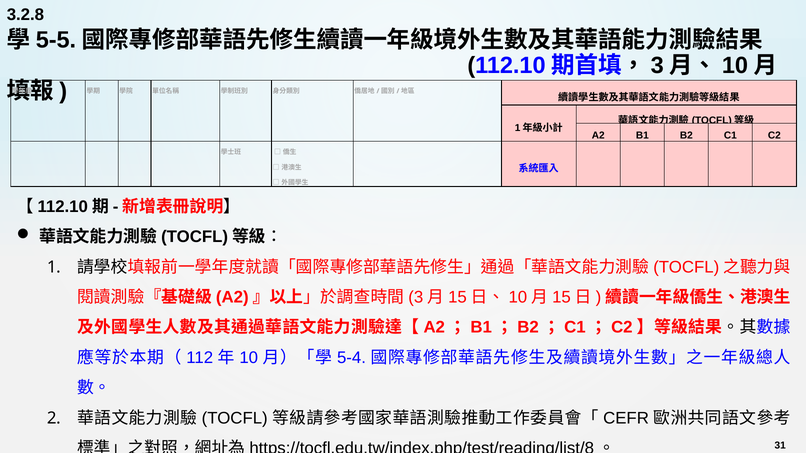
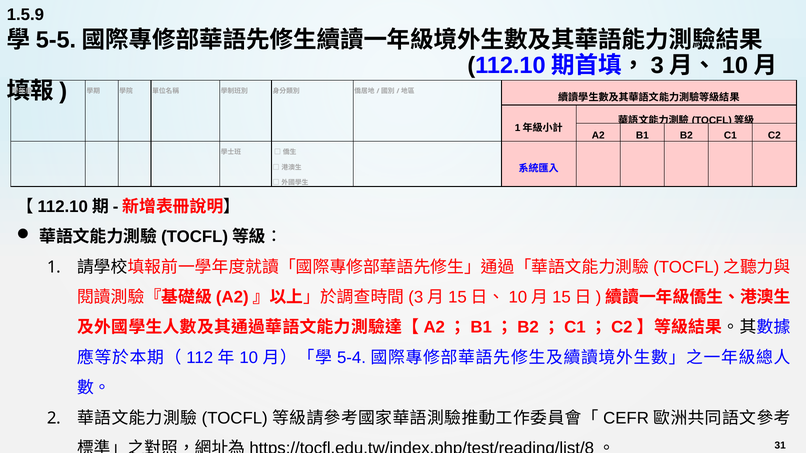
3.2.8: 3.2.8 -> 1.5.9 (25, 15)
